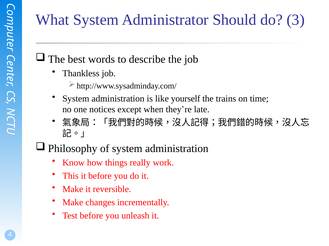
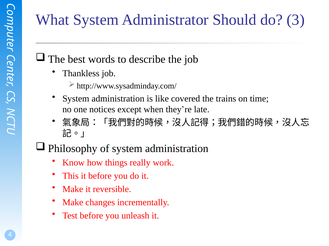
yourself: yourself -> covered (186, 99)
